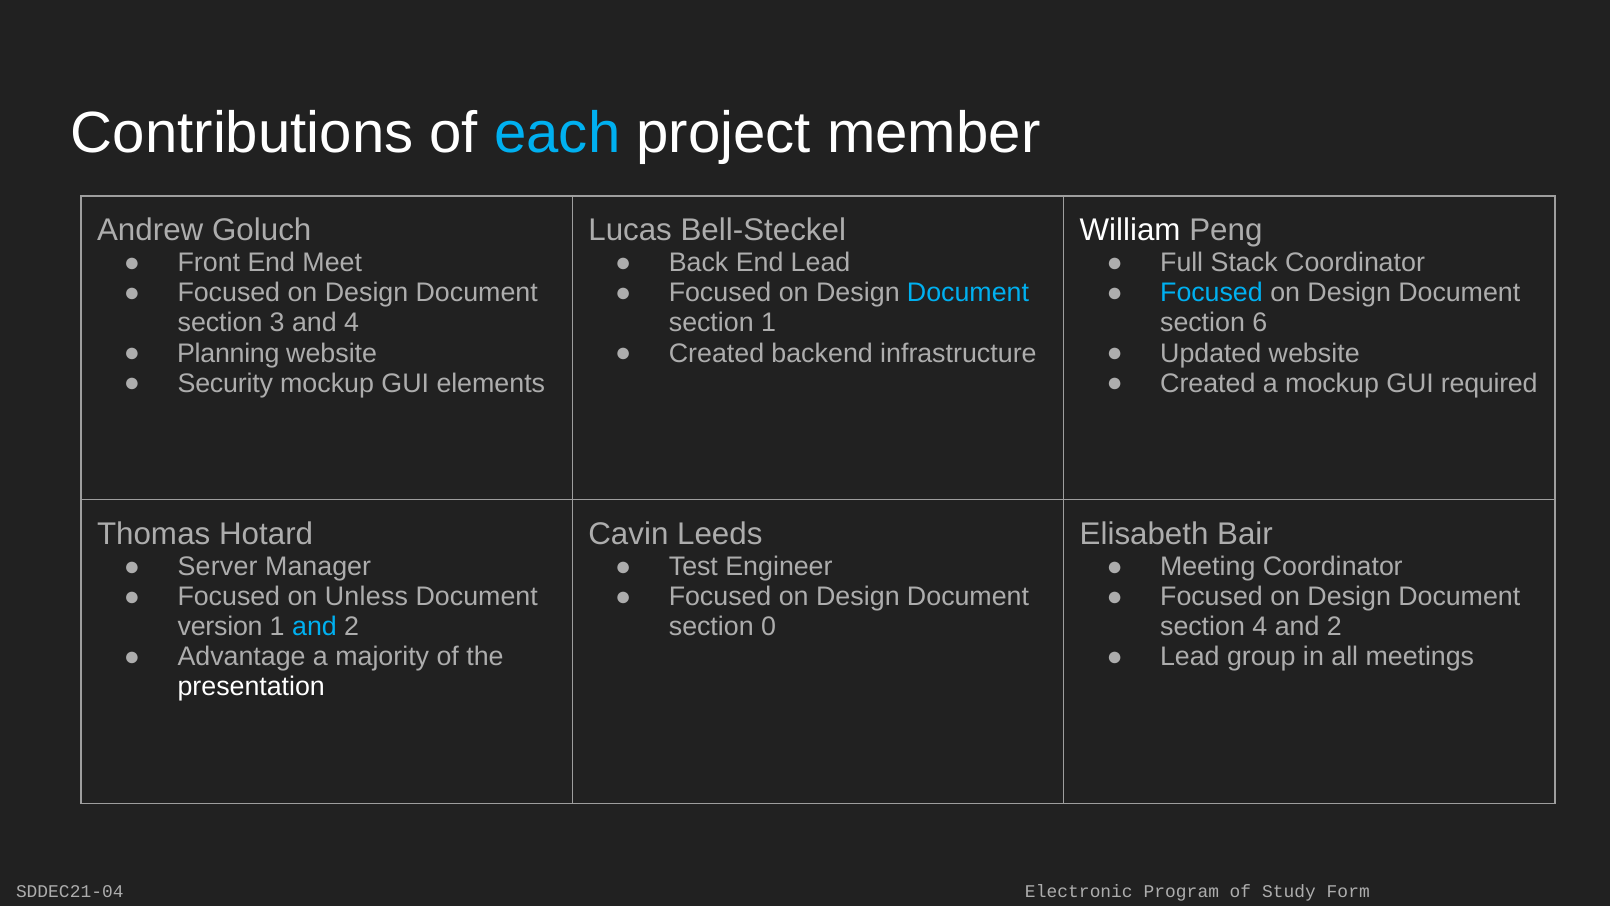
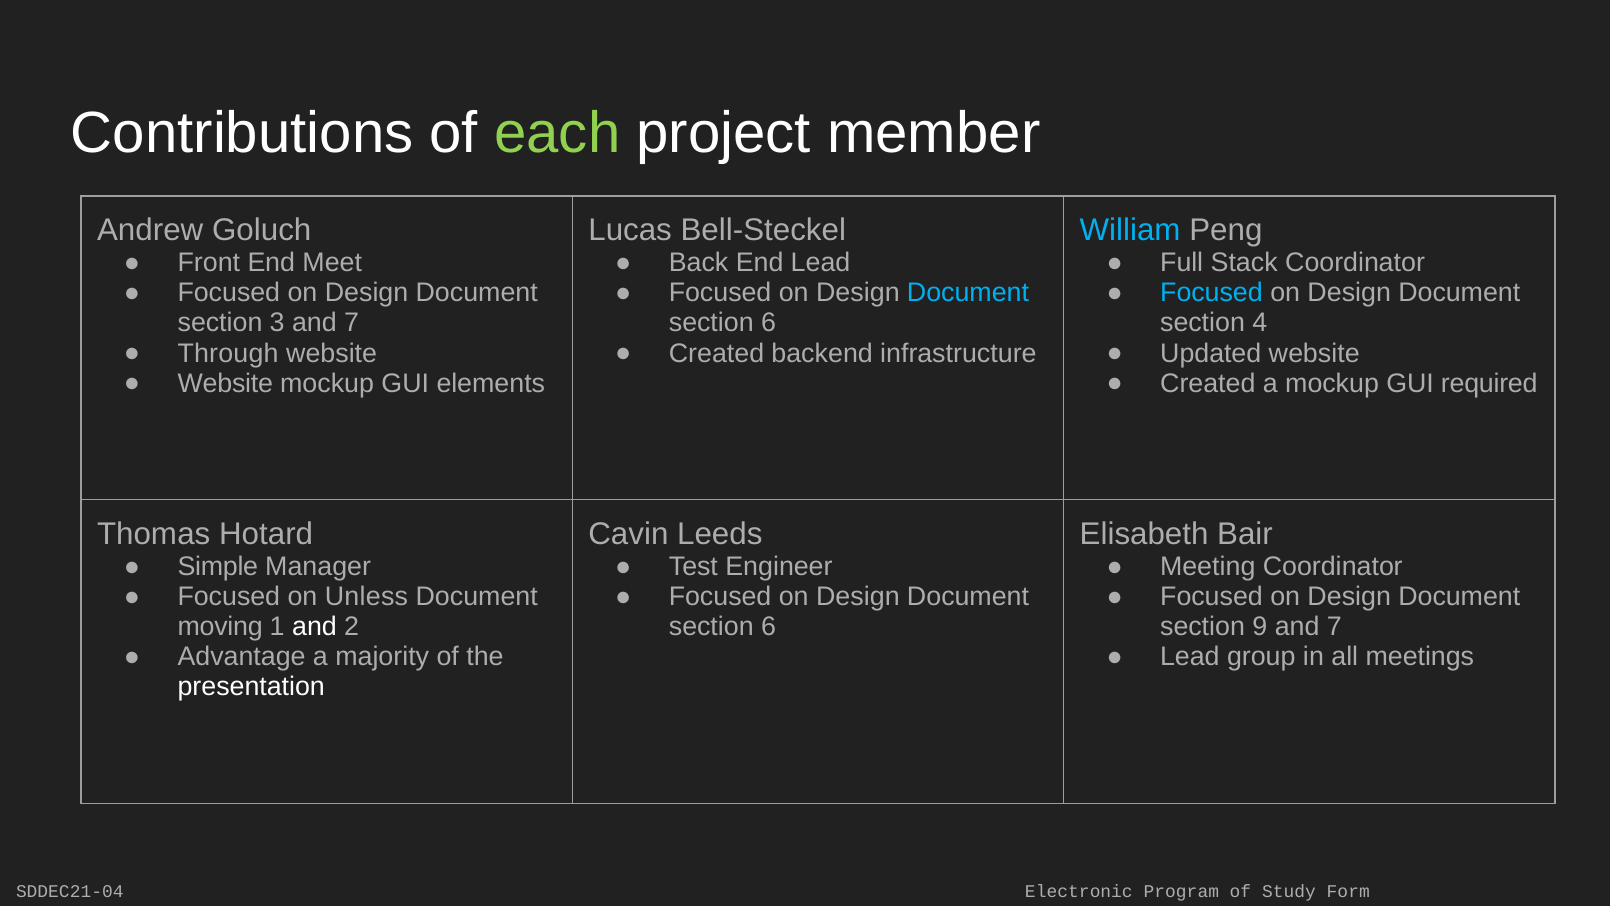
each colour: light blue -> light green (557, 133)
William colour: white -> light blue (1130, 230)
3 and 4: 4 -> 7 (352, 323)
1: 1 -> 6 (768, 323)
6: 6 -> 4 (1260, 323)
Planning: Planning -> Through (228, 353)
Security: Security -> Website (225, 383)
Server: Server -> Simple (218, 566)
version: version -> moving (220, 626)
and colour: light blue -> white (315, 626)
0: 0 -> 6 (768, 626)
section 4: 4 -> 9 (1260, 626)
2: 2 -> 7 (1334, 626)
